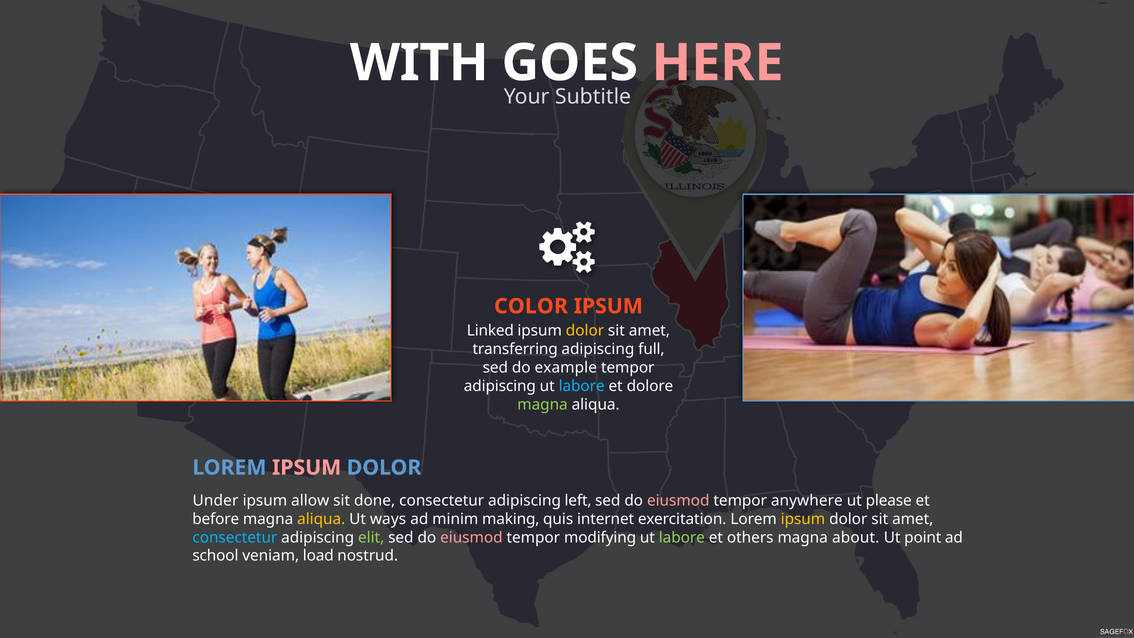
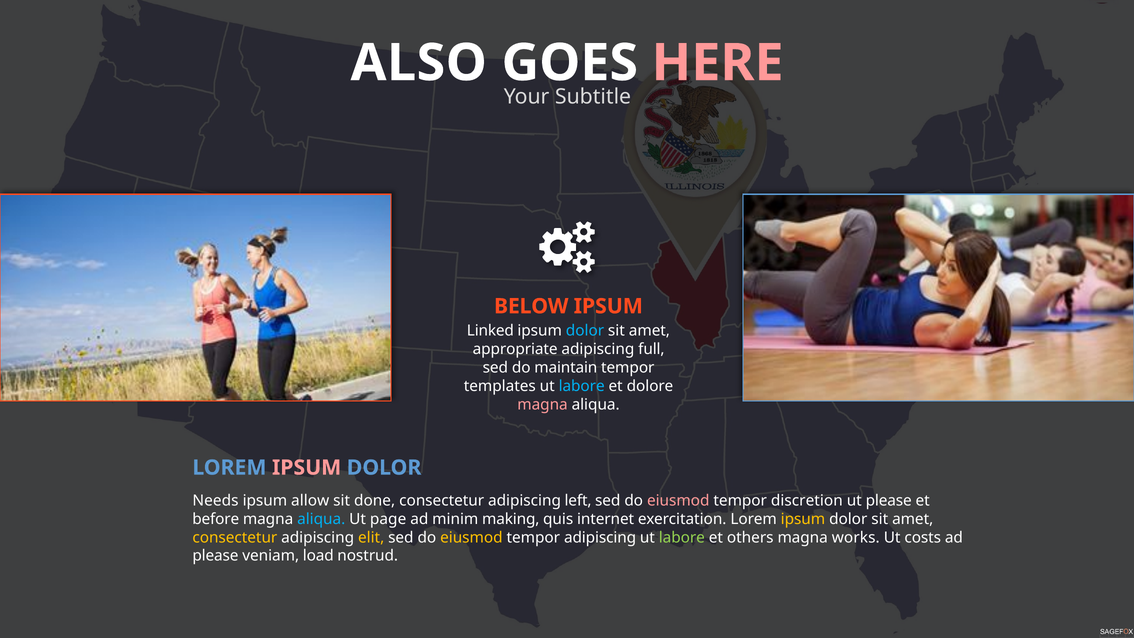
WITH: WITH -> ALSO (419, 63)
COLOR: COLOR -> BELOW (531, 306)
dolor colour: yellow -> light blue (585, 331)
transferring: transferring -> appropriate (515, 349)
example: example -> maintain (566, 368)
adipiscing: adipiscing -> templates (500, 386)
magna colour: light green -> pink (543, 404)
Under: Under -> Needs (216, 500)
anywhere: anywhere -> discretion (807, 500)
aliqua colour: yellow -> light blue (321, 519)
ways: ways -> page (388, 519)
consectetur colour: light blue -> yellow (235, 537)
elit colour: light green -> yellow (371, 537)
eiusmod colour: pink -> yellow (471, 537)
tempor modifying: modifying -> adipiscing (600, 537)
about: about -> works (856, 537)
point: point -> costs (923, 537)
school: school -> please (215, 556)
